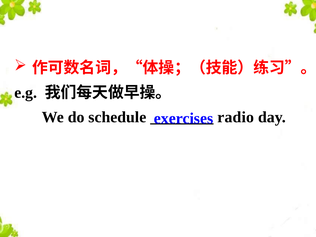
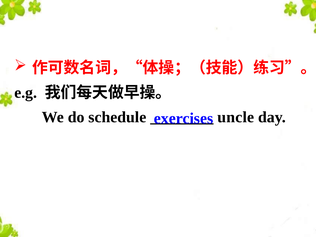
radio: radio -> uncle (236, 117)
